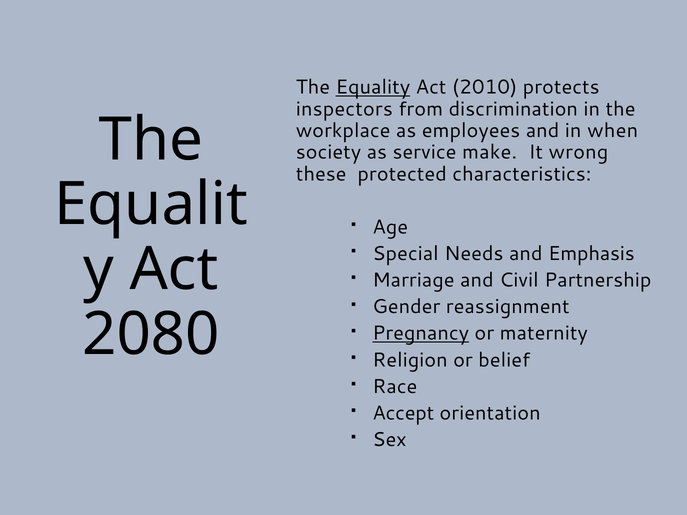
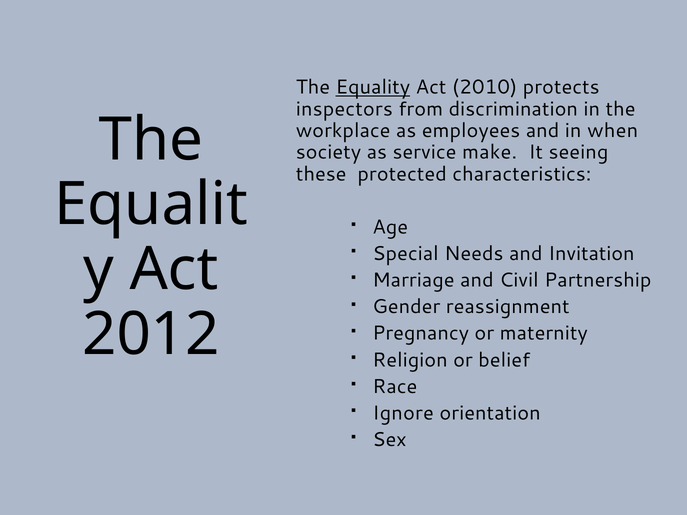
wrong: wrong -> seeing (578, 152)
Emphasis: Emphasis -> Invitation (591, 254)
2080: 2080 -> 2012 (151, 335)
Pregnancy underline: present -> none (421, 334)
Accept: Accept -> Ignore (403, 413)
